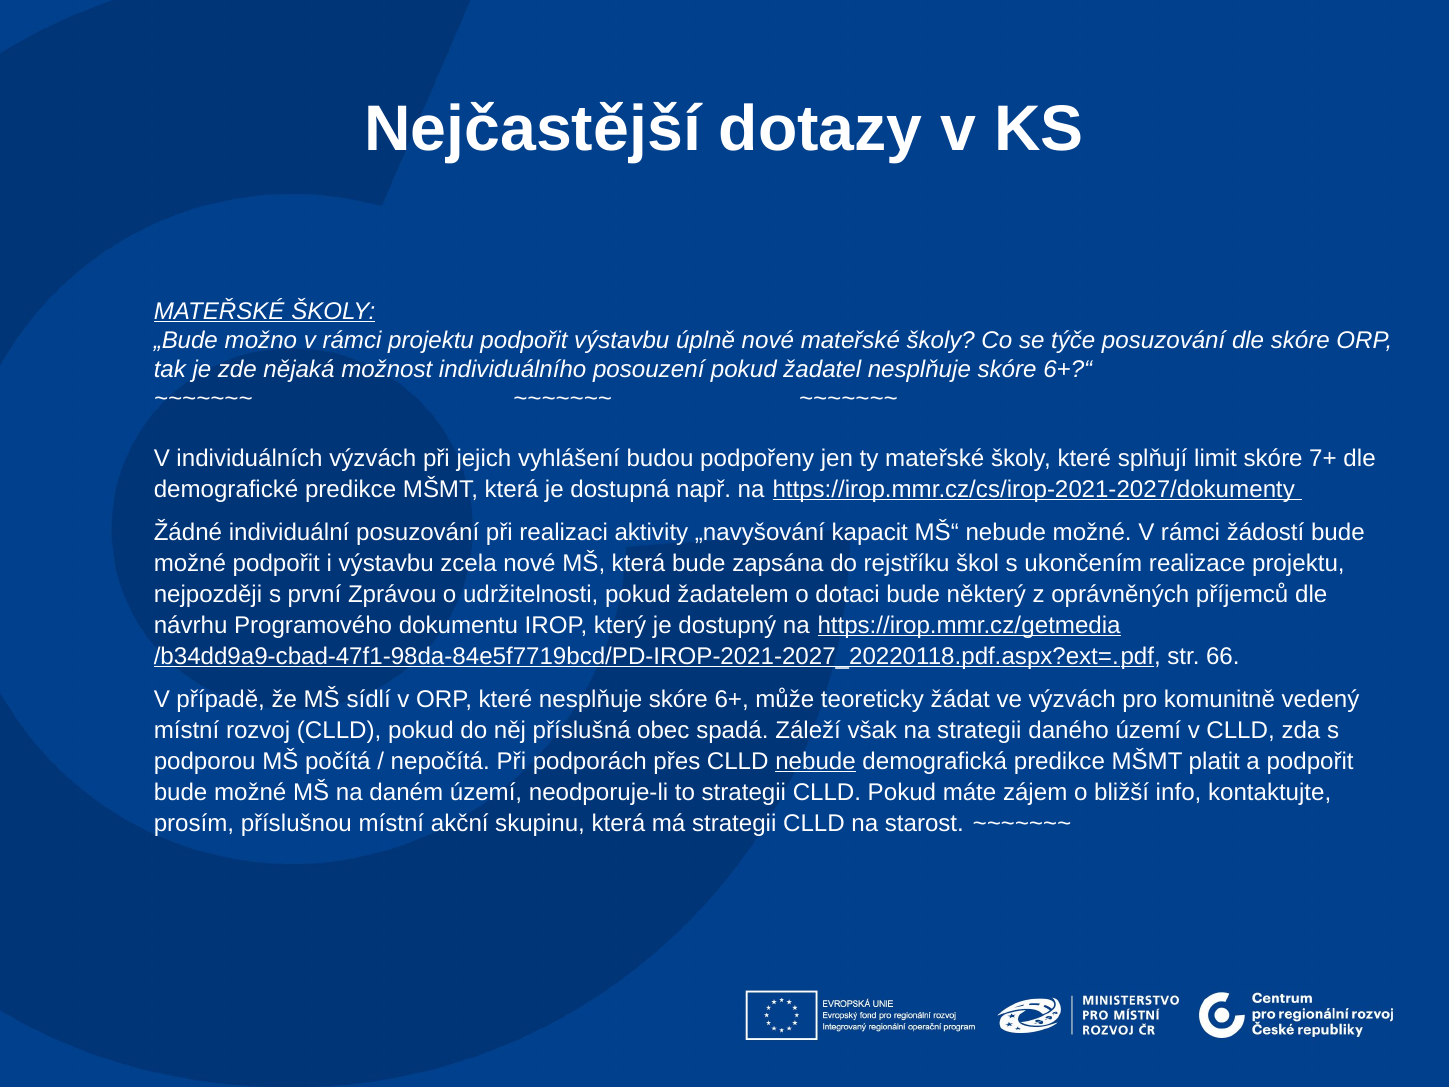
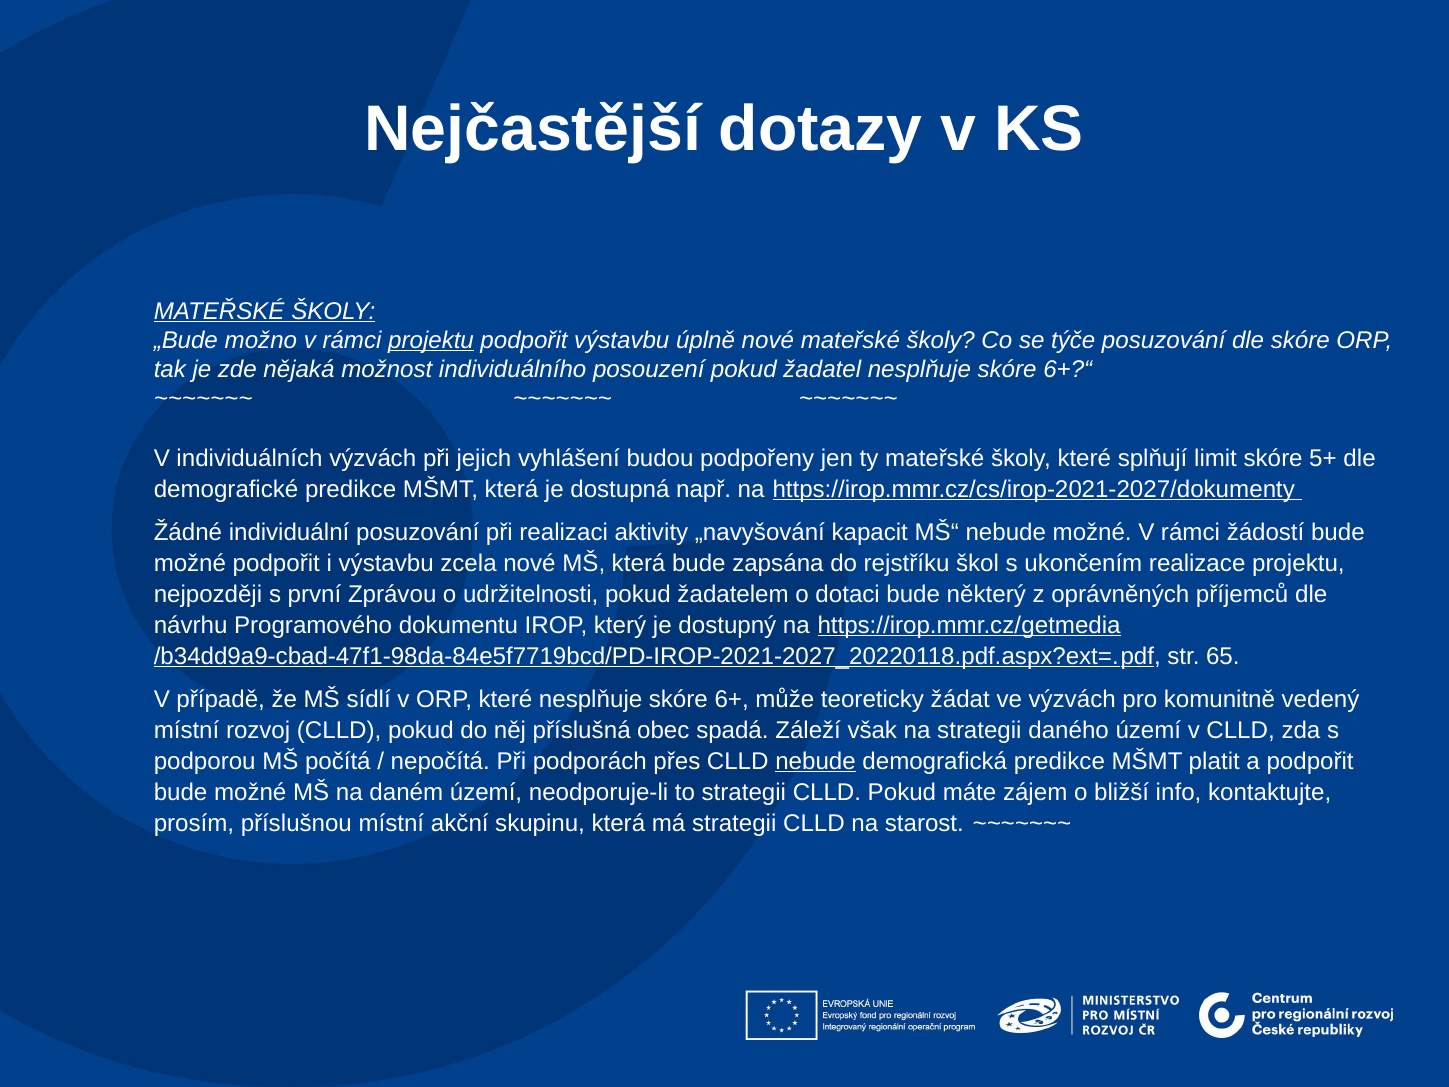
projektu underline: none -> present (431, 340)
7+: 7+ -> 5+ (1323, 458)
66: 66 -> 65 (1223, 656)
